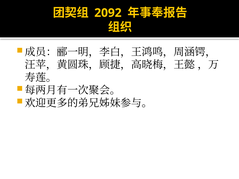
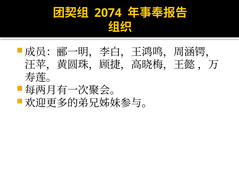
2092: 2092 -> 2074 (108, 13)
